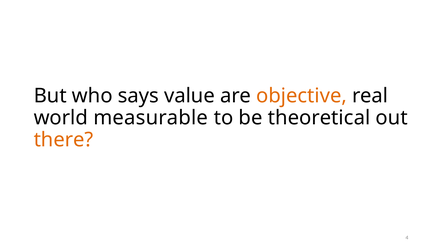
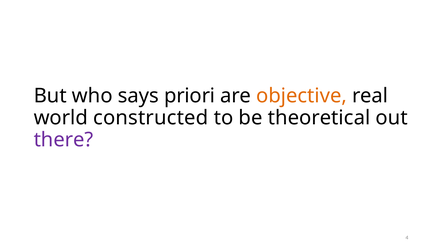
value: value -> priori (190, 96)
measurable: measurable -> constructed (151, 118)
there colour: orange -> purple (63, 140)
